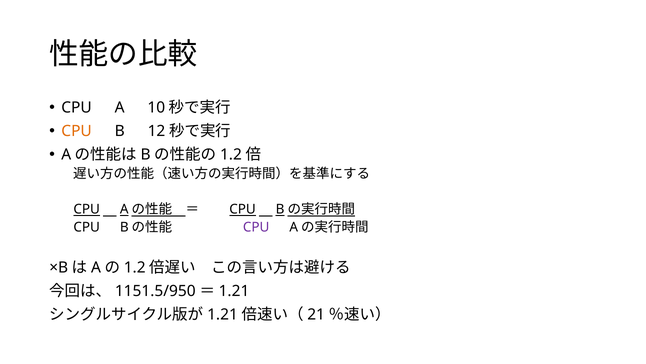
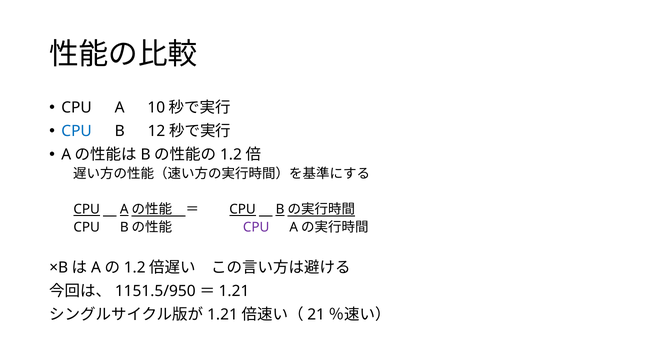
CPU colour: orange -> blue (77, 131)
